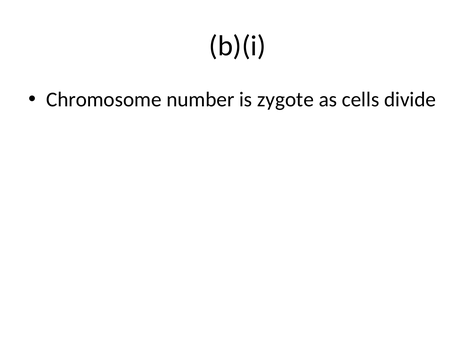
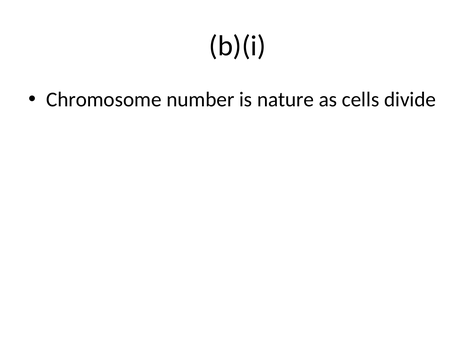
zygote: zygote -> nature (286, 100)
